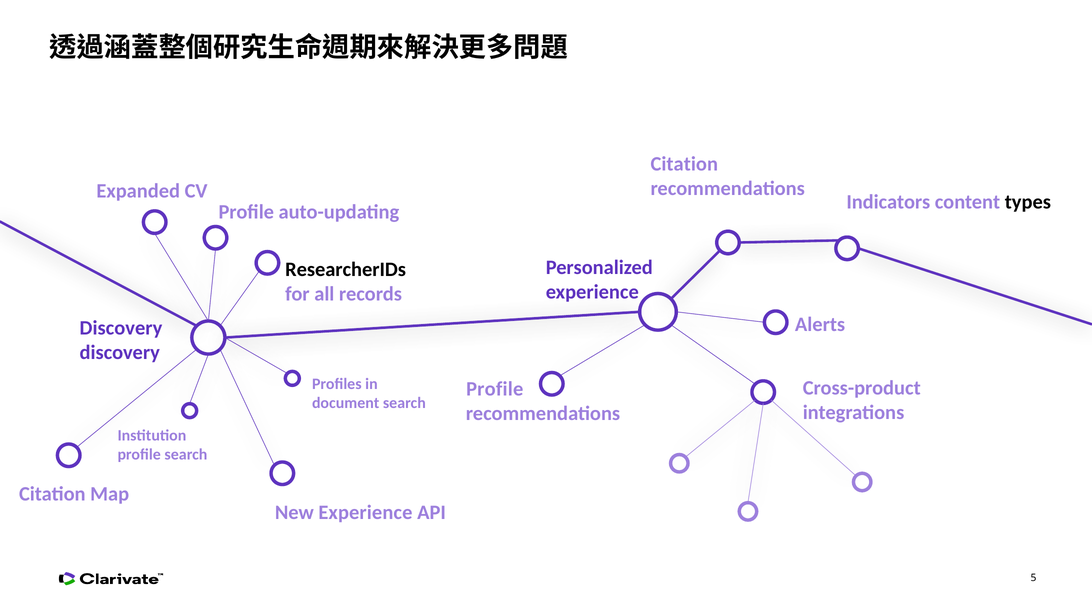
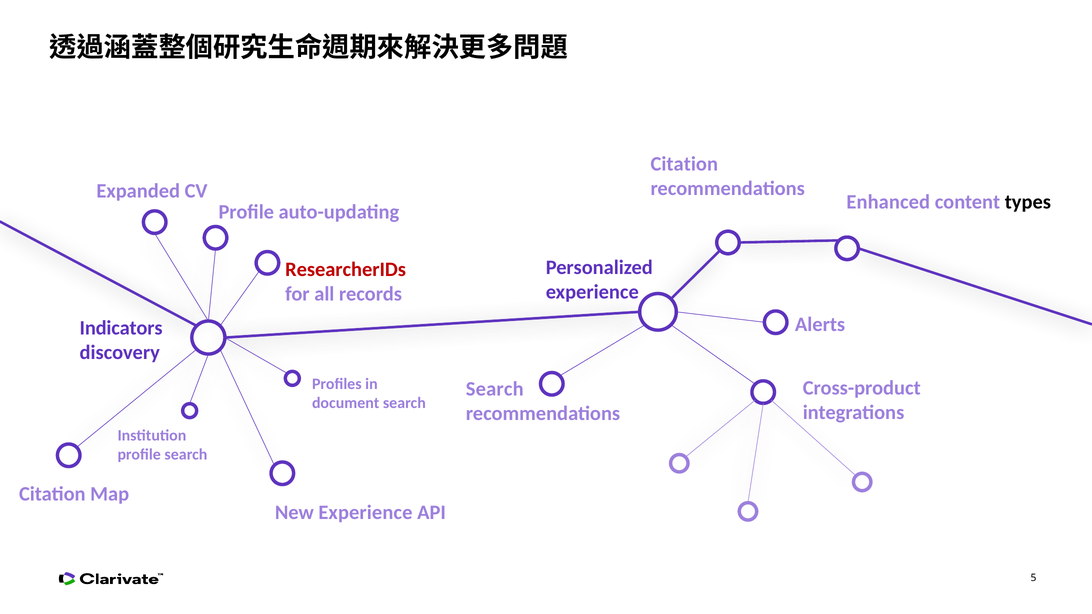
Indicators: Indicators -> Enhanced (888, 202)
ResearcherIDs colour: black -> red (346, 269)
Discovery: Discovery -> Indicators (121, 328)
Profile: Profile -> Search (495, 389)
